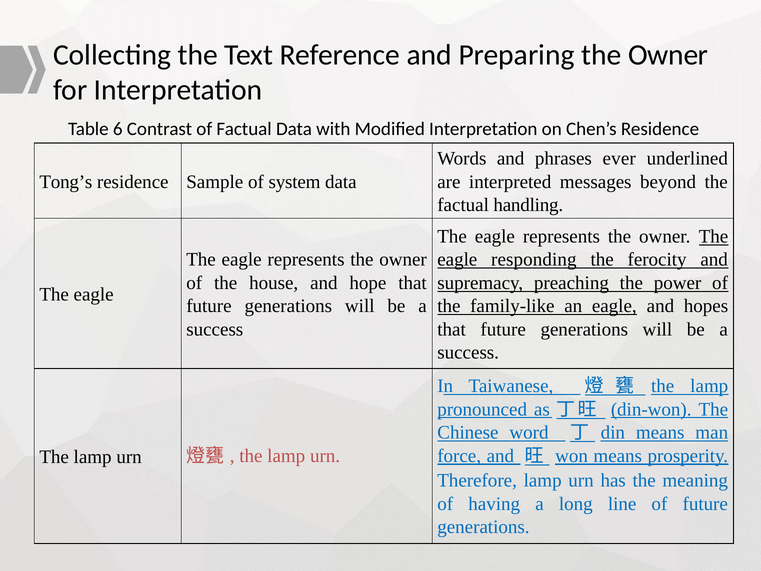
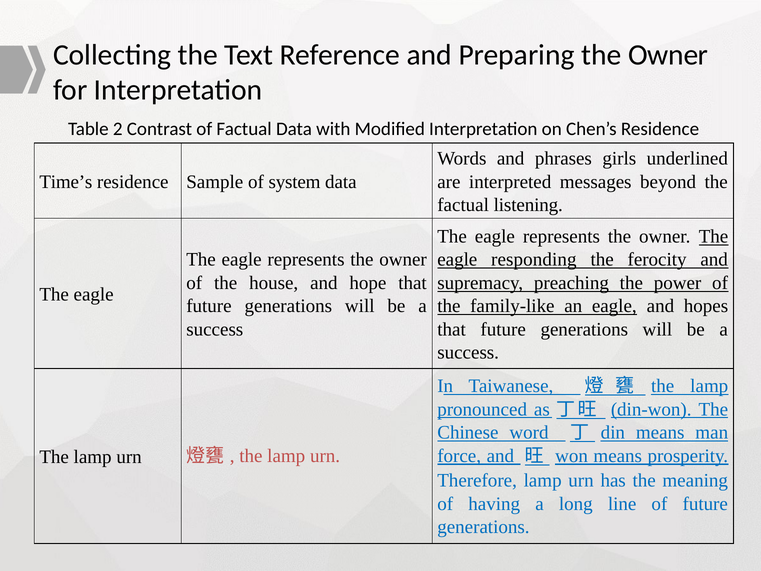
6: 6 -> 2 (118, 129)
ever: ever -> girls (619, 159)
Tong’s: Tong’s -> Time’s (66, 182)
handling: handling -> listening (528, 205)
